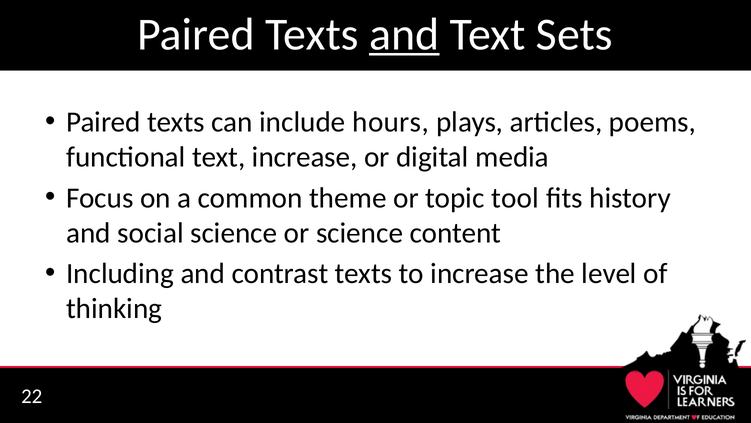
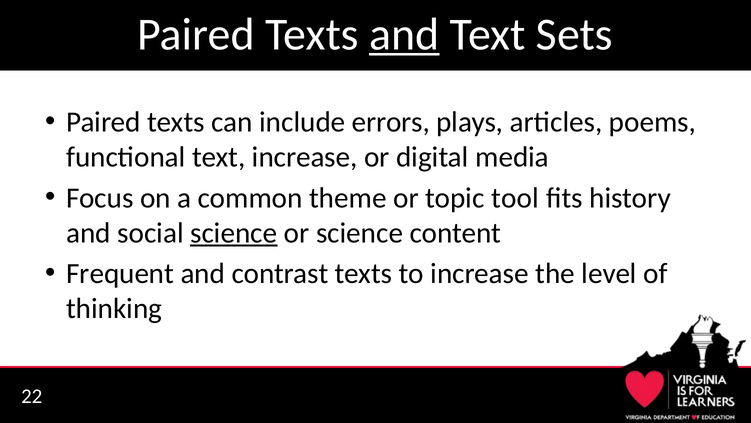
hours: hours -> errors (391, 122)
science underline: none -> present (234, 233)
Including: Including -> Frequent (120, 273)
